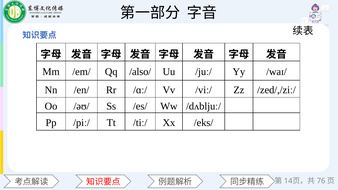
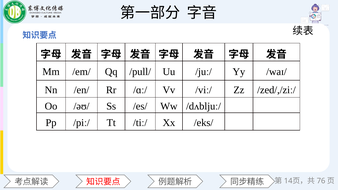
/also/: /also/ -> /pull/ (140, 72)
